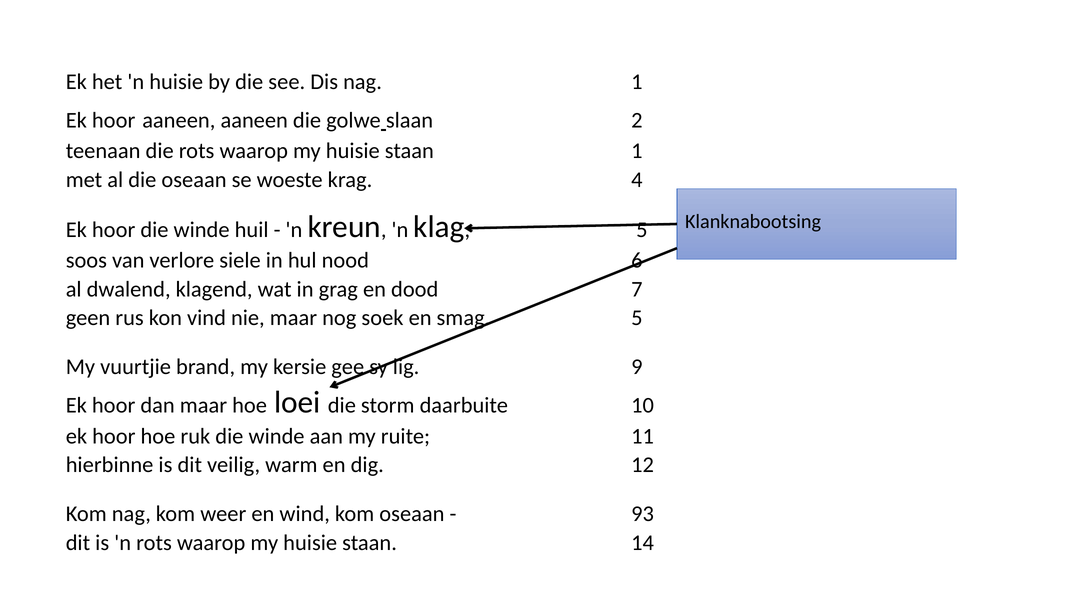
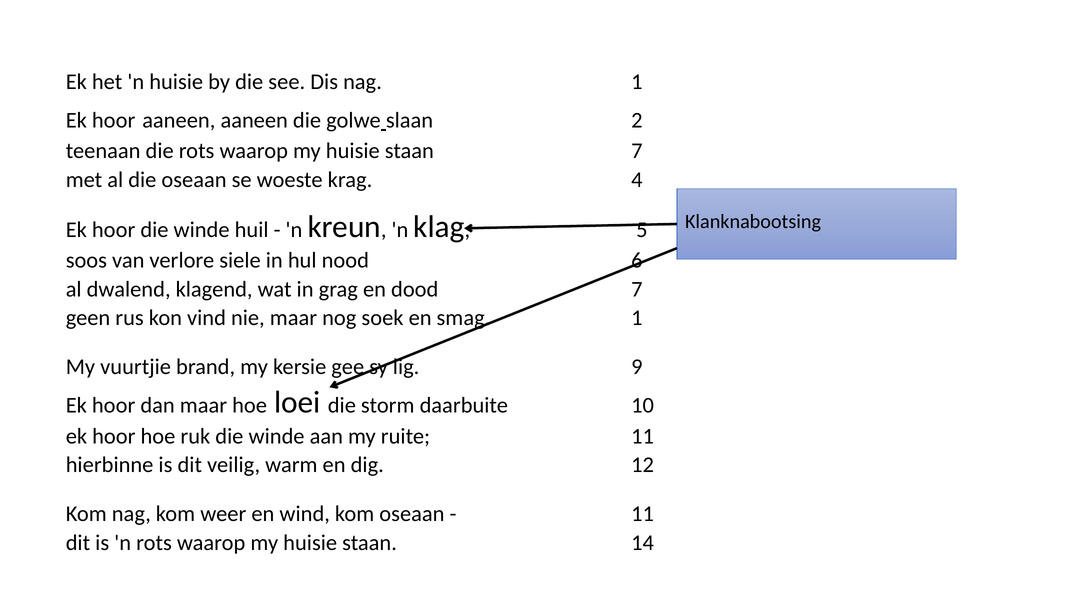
staan 1: 1 -> 7 (637, 151)
smag 5: 5 -> 1 (637, 318)
93: 93 -> 11 (643, 514)
